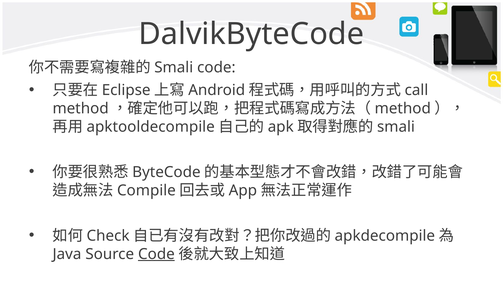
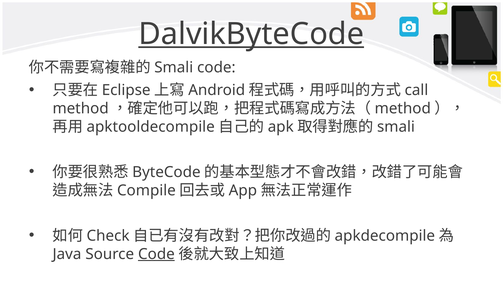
DalvikByteCode underline: none -> present (251, 34)
